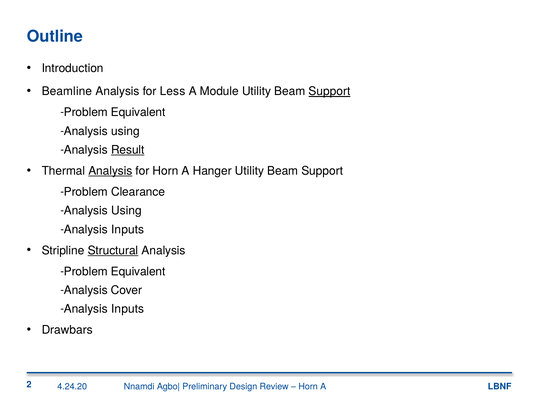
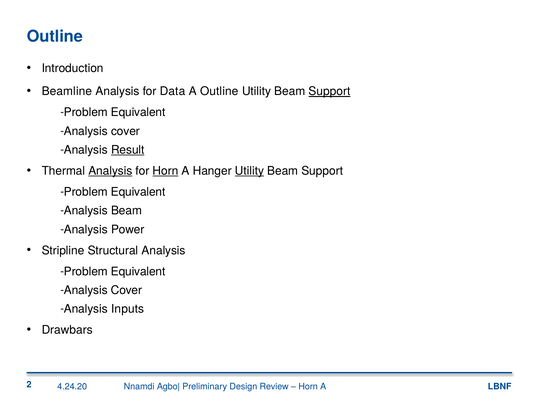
Less: Less -> Data (173, 91)
A Module: Module -> Outline (219, 91)
using: using -> cover (125, 131)
Horn underline: none -> present (165, 171)
Utility underline: none -> present (249, 171)
Clearance: Clearance -> Equivalent (138, 192)
Using: Using -> Beam (126, 210)
Inputs: Inputs -> Power (128, 229)
Structural underline: present -> none (113, 250)
